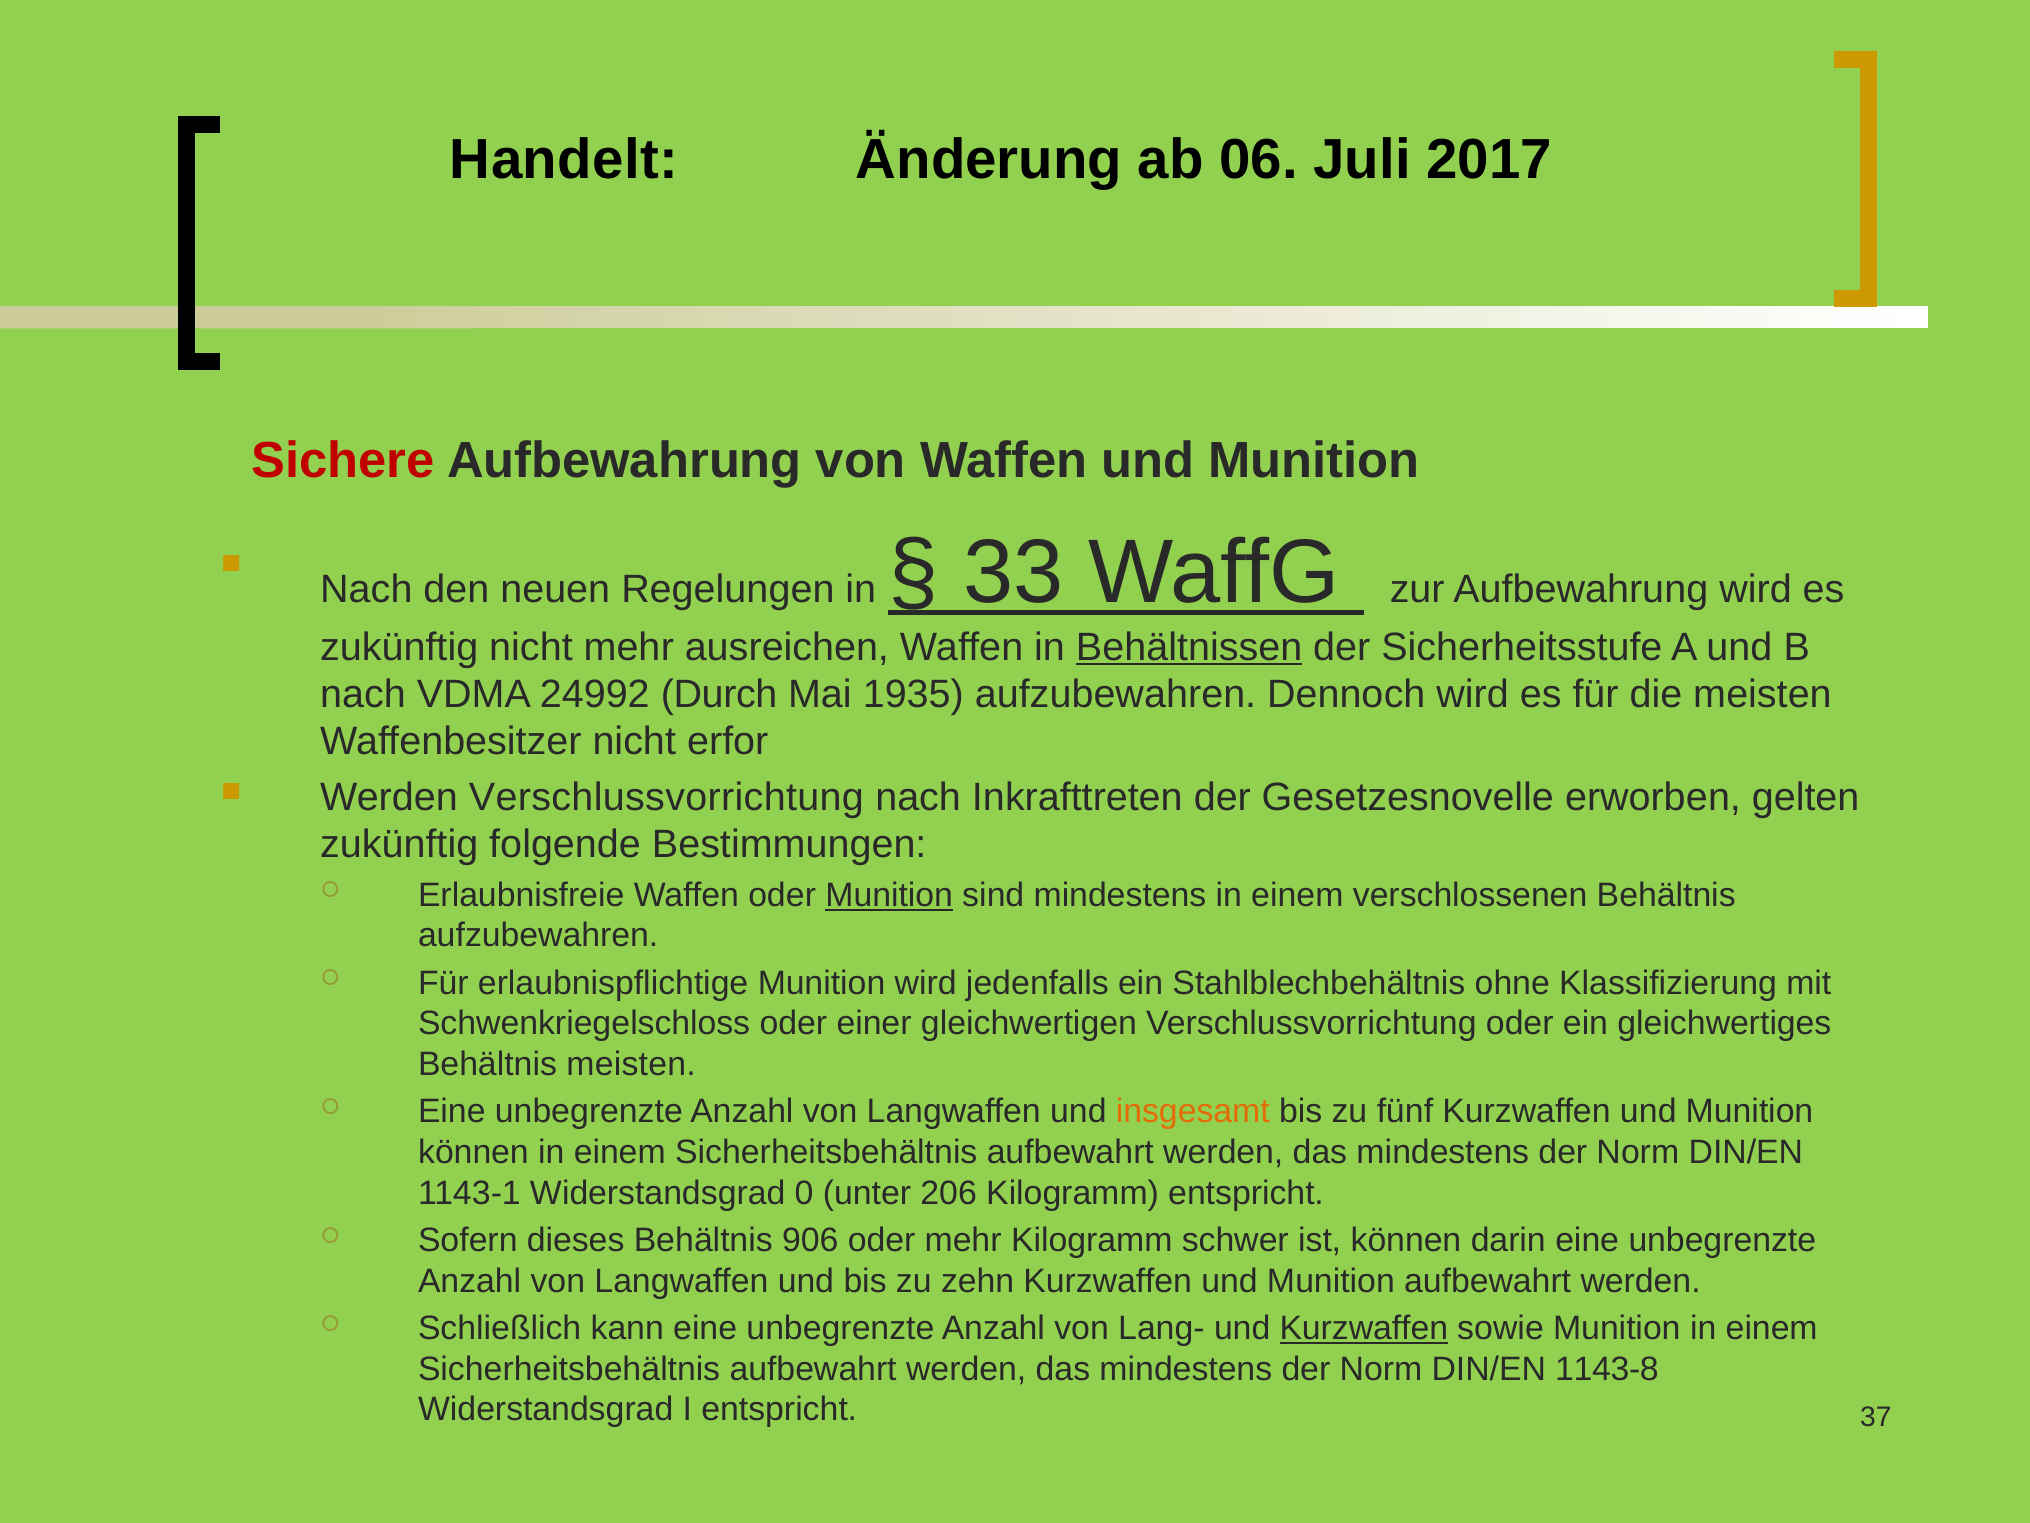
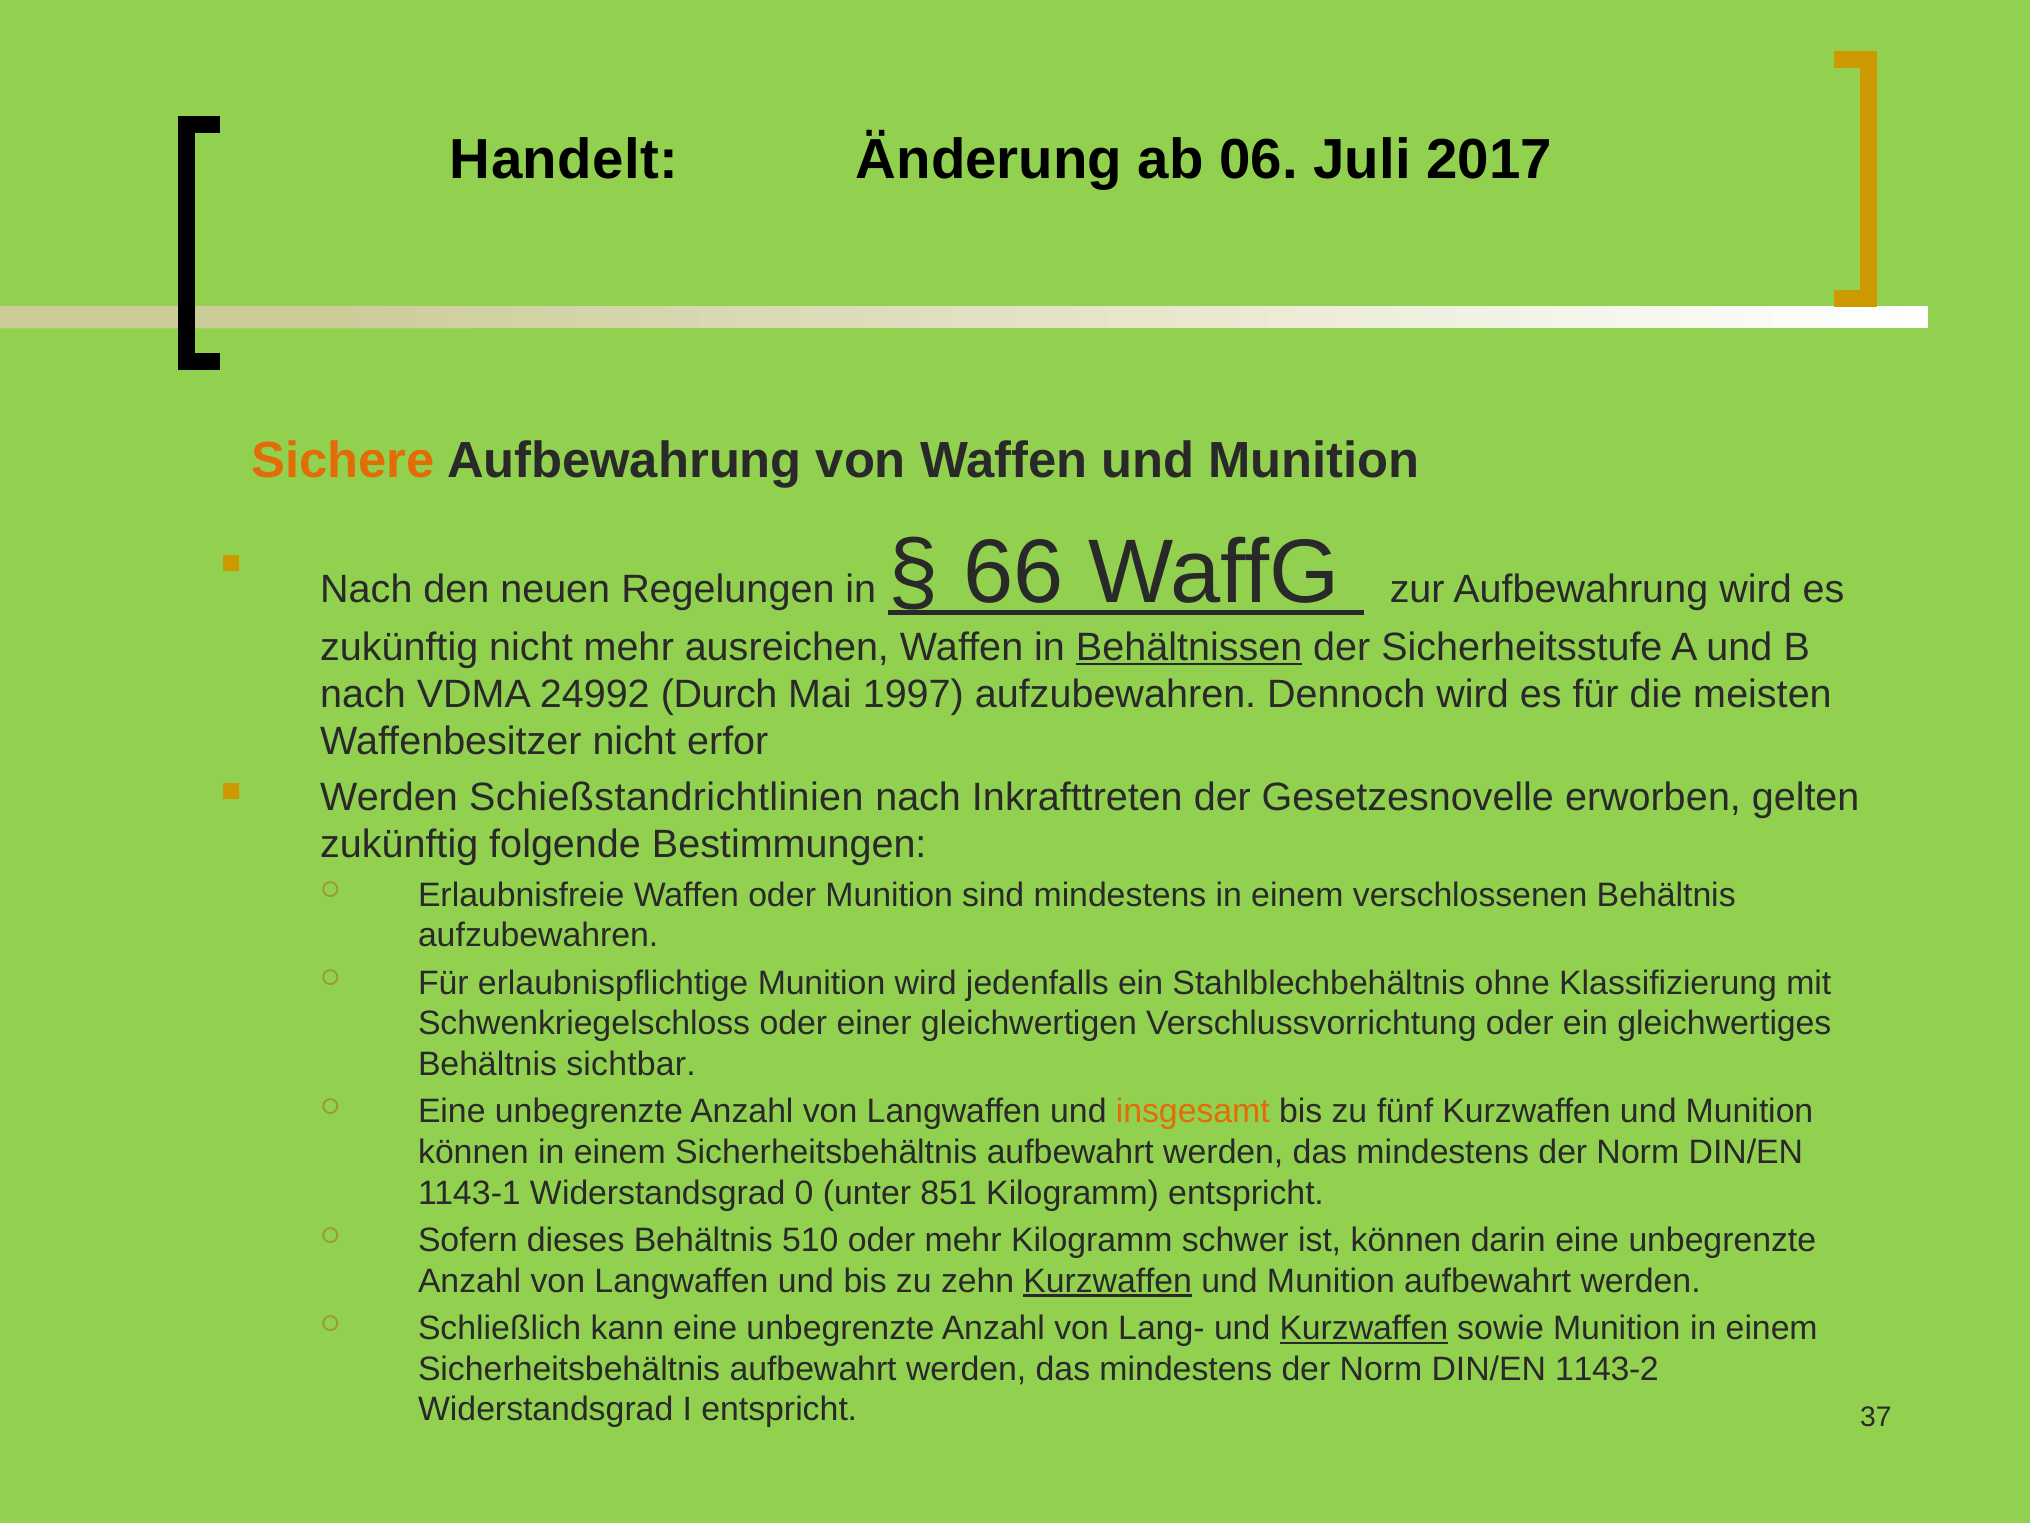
Sichere colour: red -> orange (343, 460)
33: 33 -> 66 (1013, 573)
1935: 1935 -> 1997 (913, 694)
Werden Verschlussvorrichtung: Verschlussvorrichtung -> Schießstandrichtlinien (666, 797)
Munition underline: present -> none (889, 895)
Behältnis meisten: meisten -> sichtbar (631, 1064)
206: 206 -> 851 (949, 1193)
906: 906 -> 510 (810, 1240)
Kurzwaffen underline: none -> present (1108, 1281)
1143-8: 1143-8 -> 1143-2 (1607, 1369)
